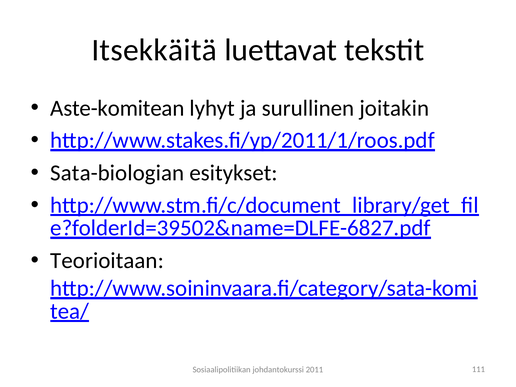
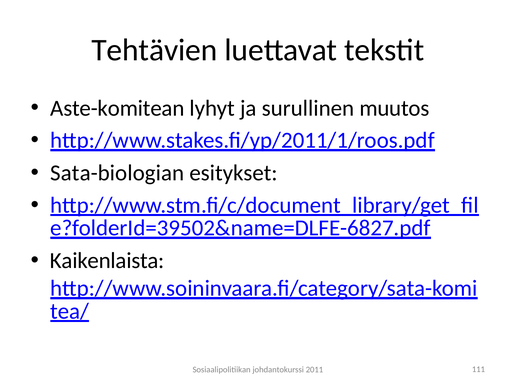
Itsekkäitä: Itsekkäitä -> Tehtävien (154, 50)
joitakin: joitakin -> muutos (394, 108)
Teorioitaan: Teorioitaan -> Kaikenlaista (107, 261)
